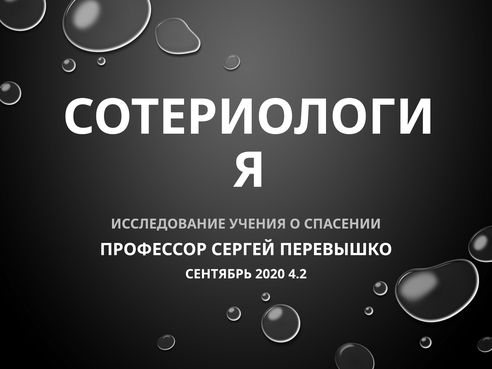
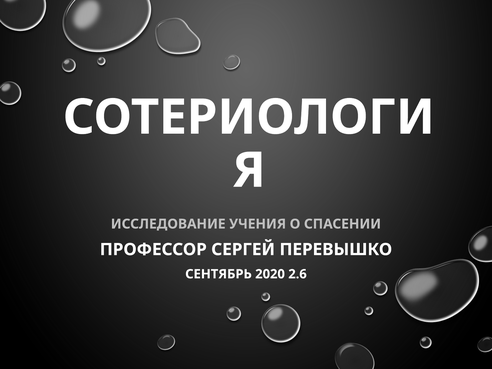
4.2: 4.2 -> 2.6 (298, 274)
